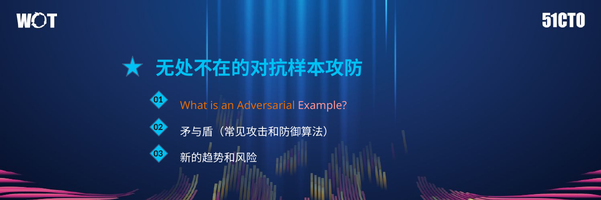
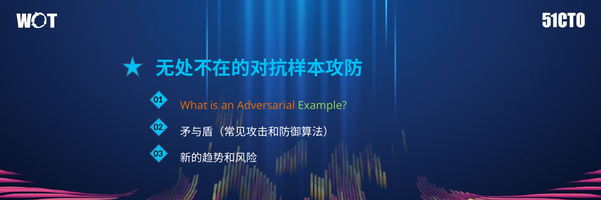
Example colour: pink -> light green (322, 106)
